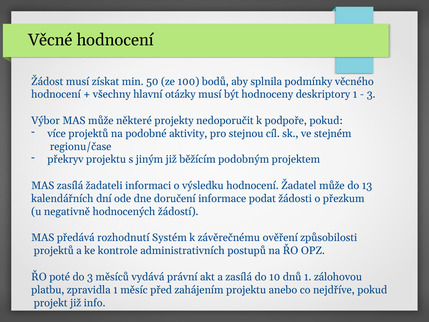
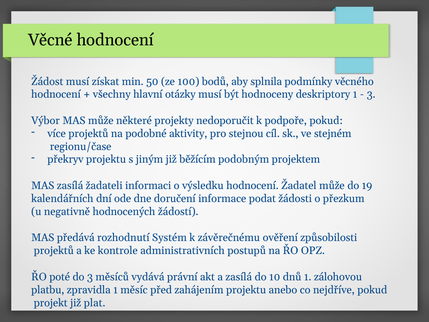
13: 13 -> 19 (367, 186)
info: info -> plat (95, 303)
